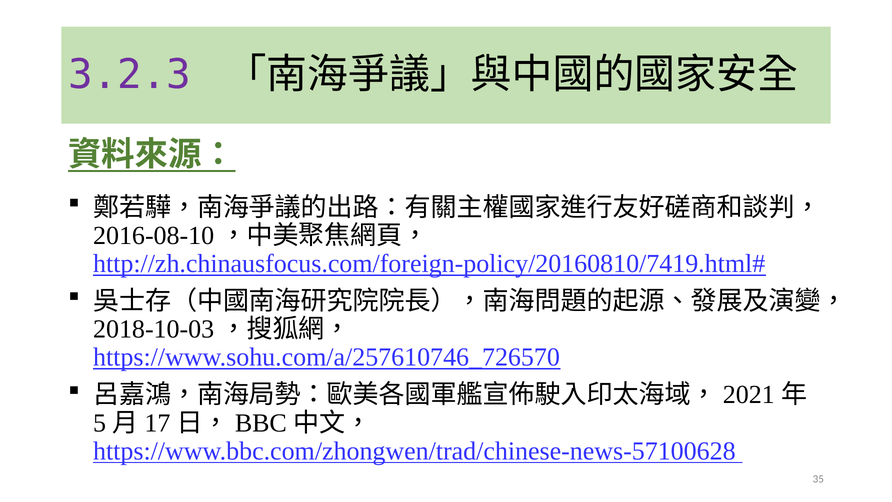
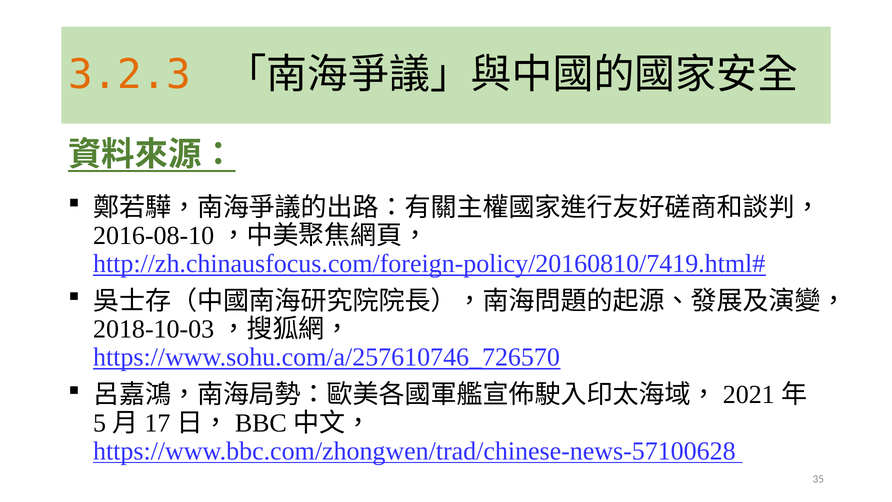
3.2.3 colour: purple -> orange (129, 75)
